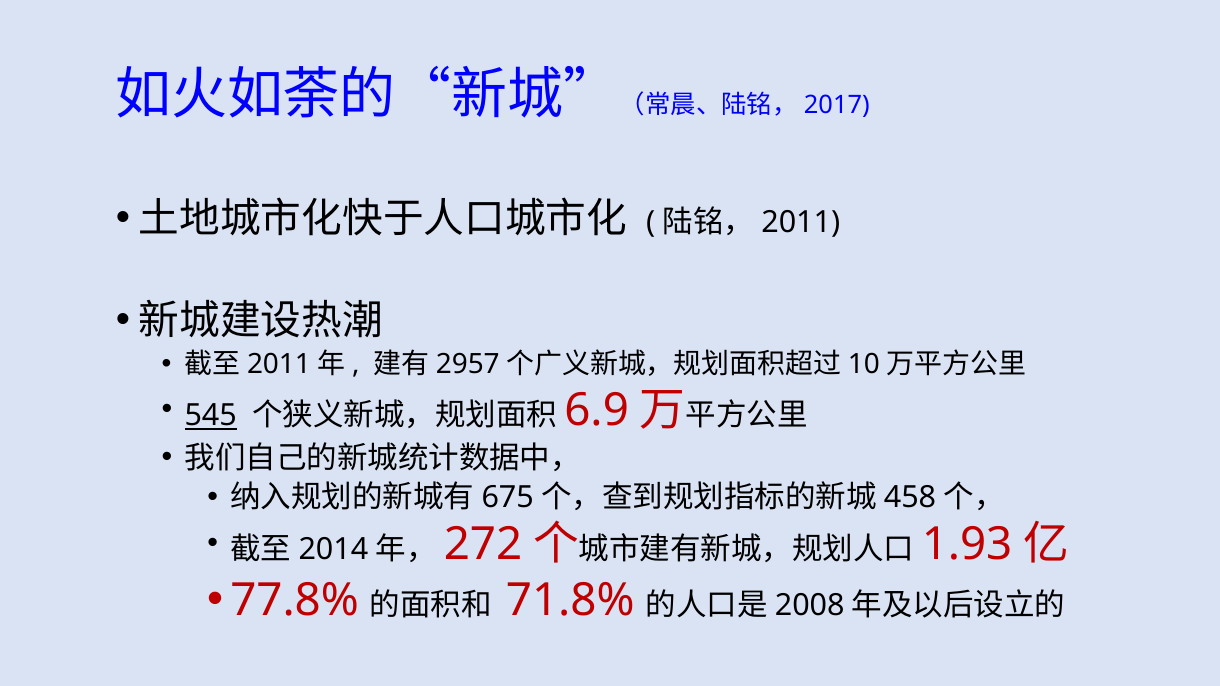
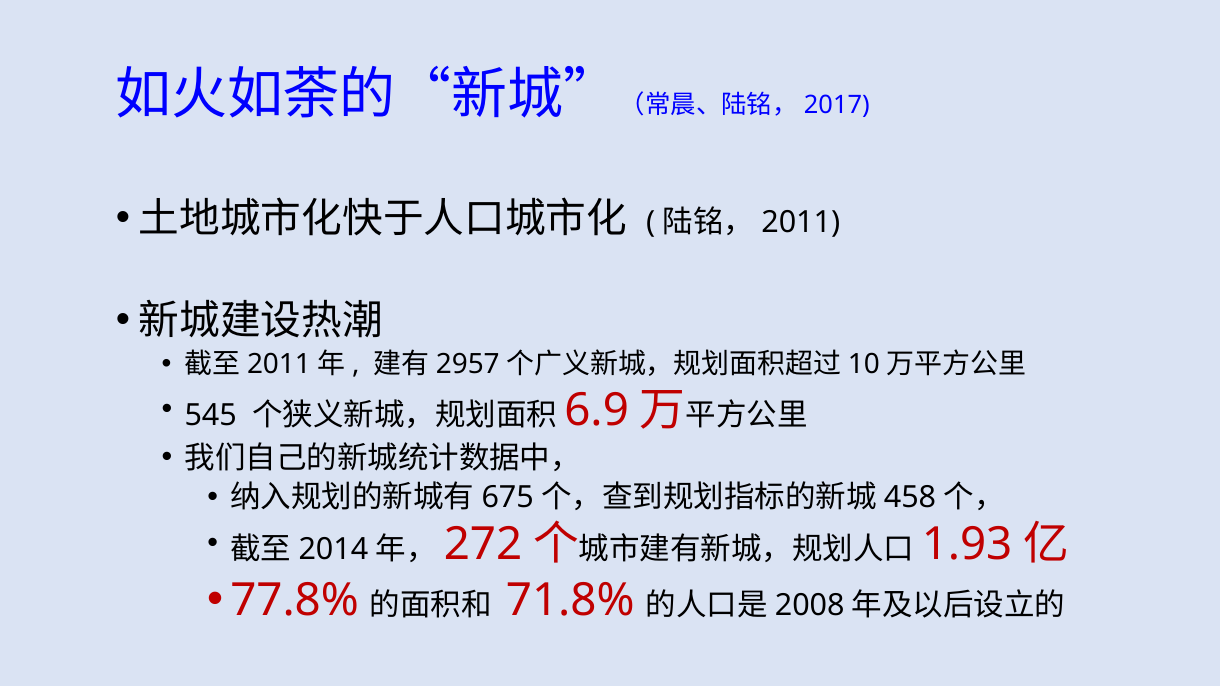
545 underline: present -> none (211, 416)
